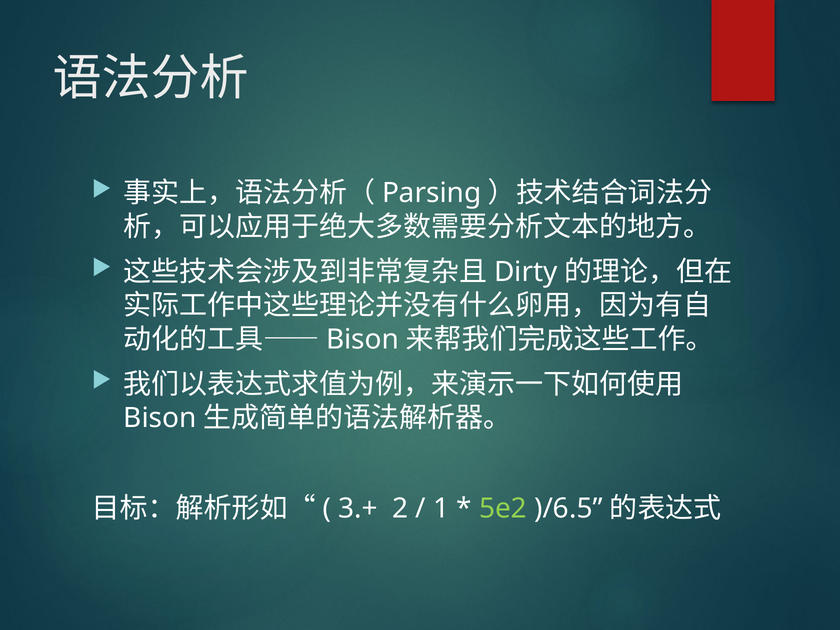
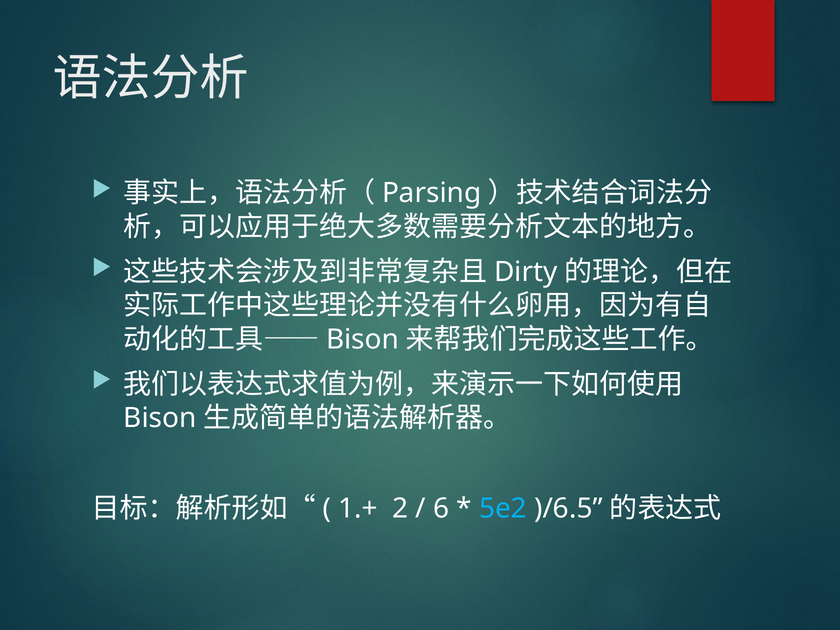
3.+: 3.+ -> 1.+ (358, 509)
1: 1 -> 6 (441, 509)
5e2 colour: light green -> light blue (503, 509)
